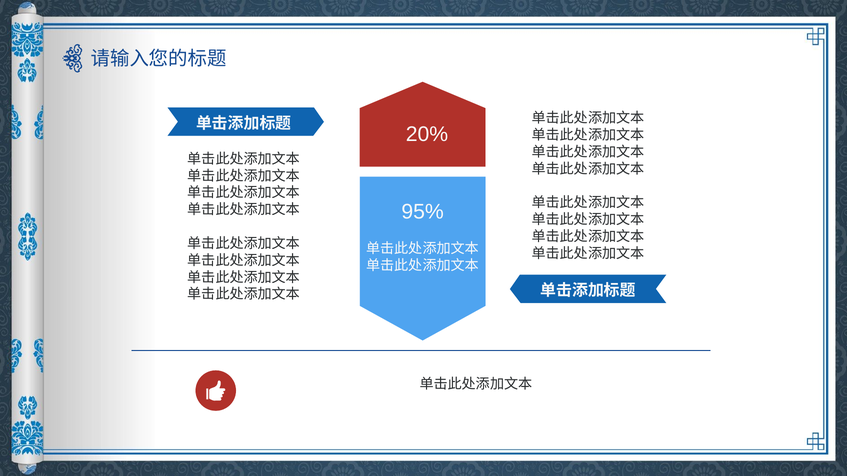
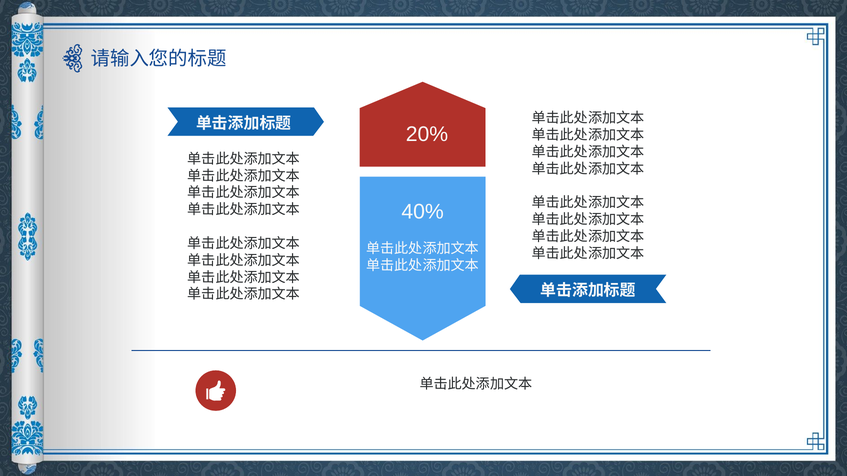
95%: 95% -> 40% (423, 212)
